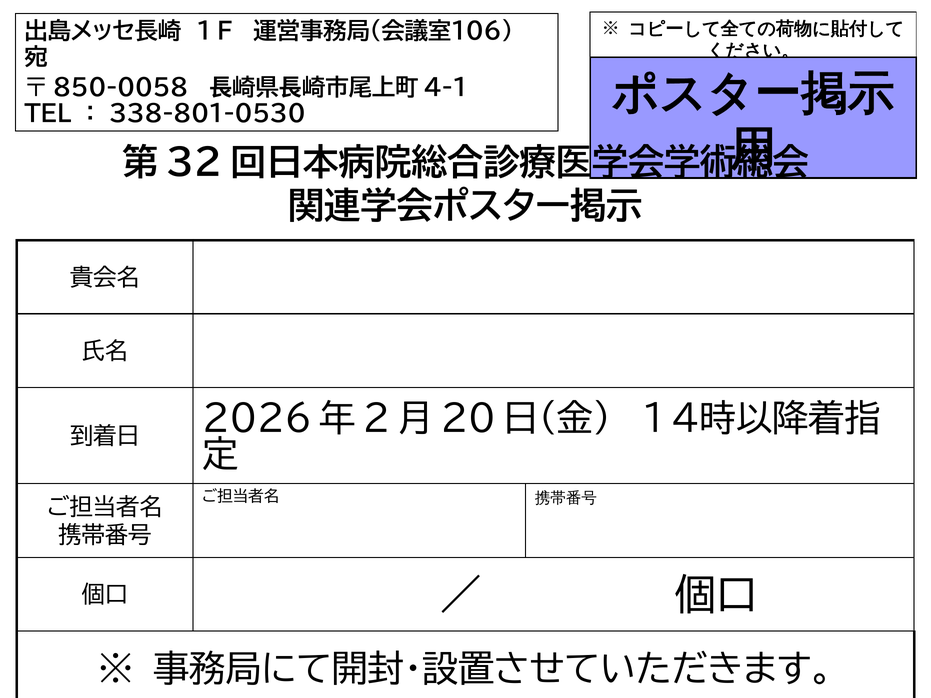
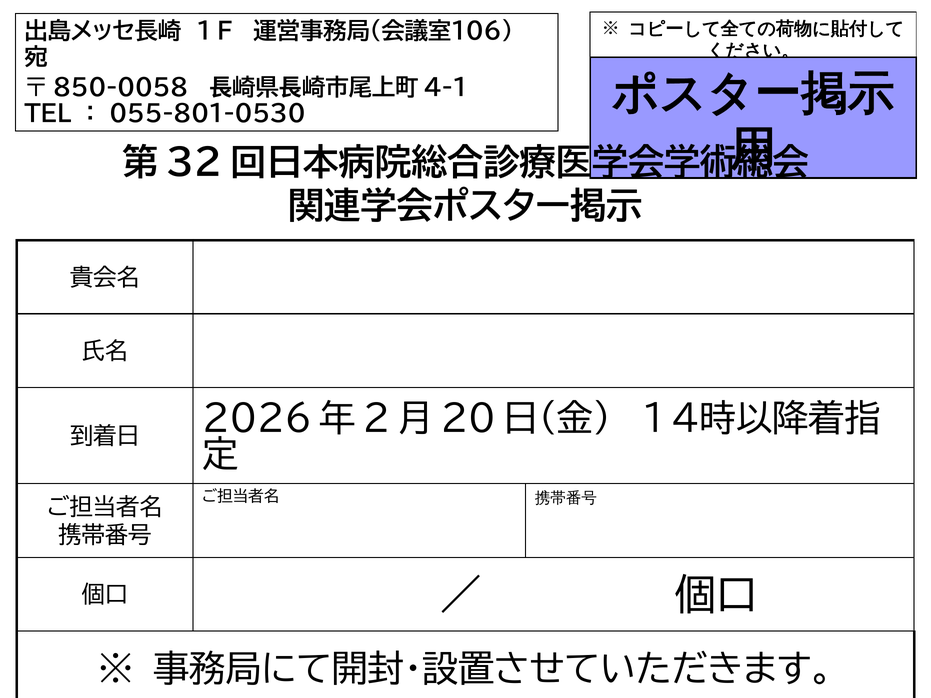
338-801-0530: 338-801-0530 -> 055-801-0530 (207, 114)
